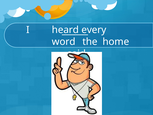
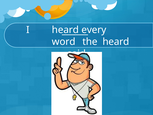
the home: home -> heard (116, 42)
